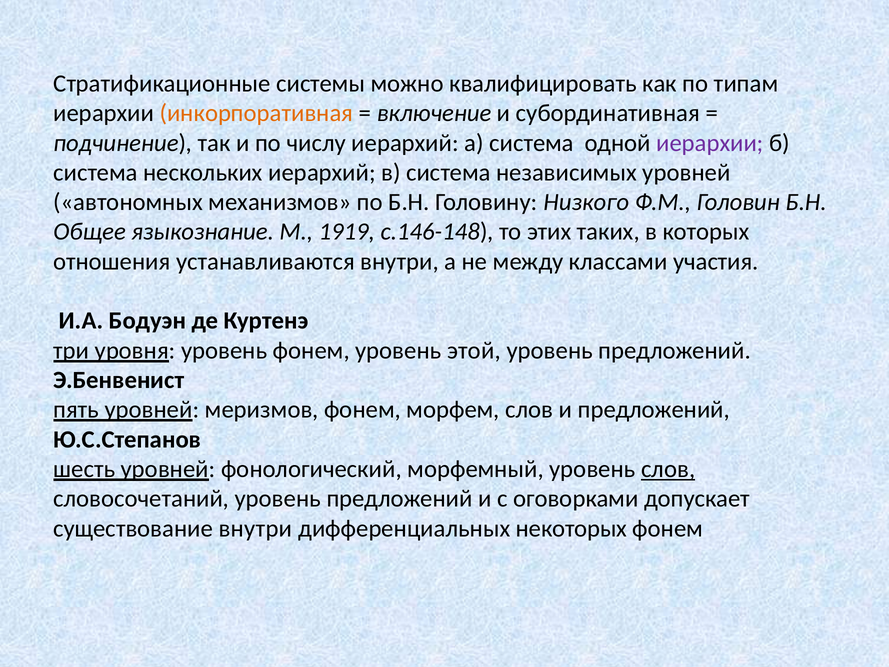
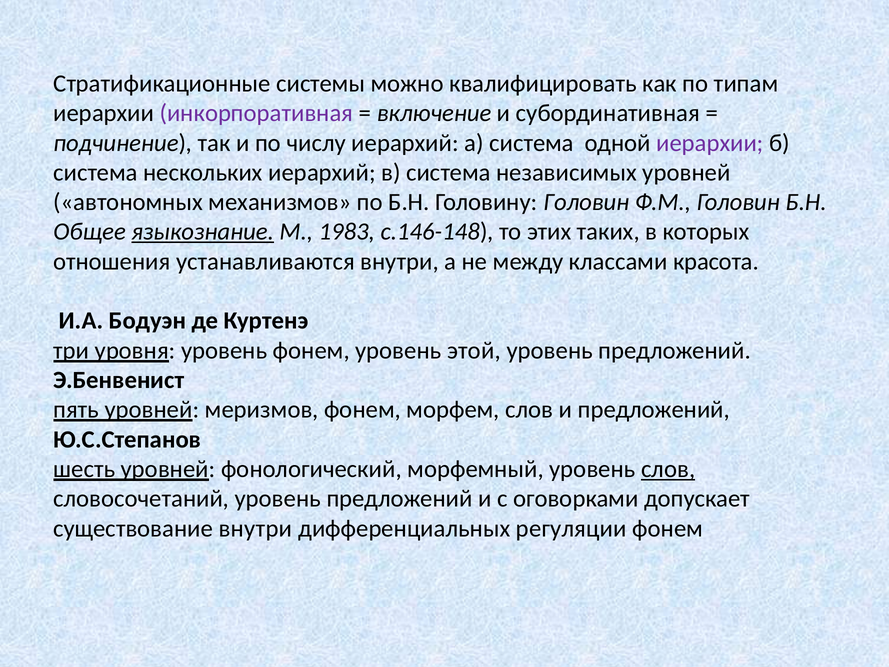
инкорпоративная colour: orange -> purple (256, 113)
Головину Низкого: Низкого -> Головин (586, 202)
языкознание underline: none -> present (203, 232)
1919: 1919 -> 1983 (347, 232)
участия: участия -> красота (716, 261)
некоторых: некоторых -> регуляции (571, 528)
